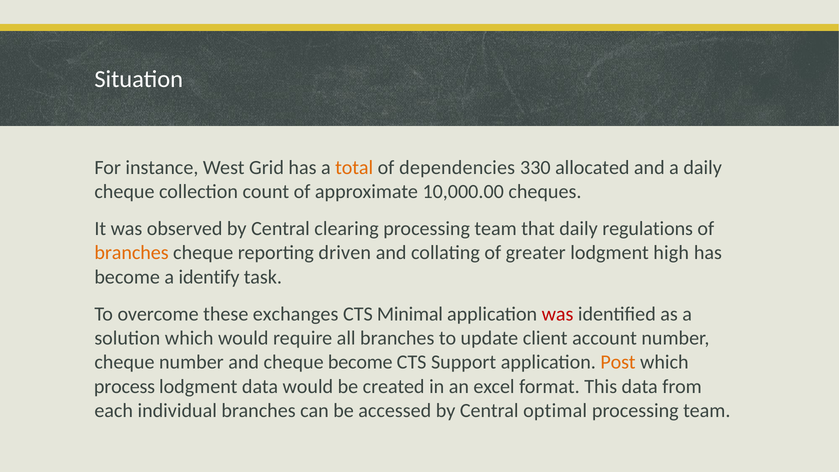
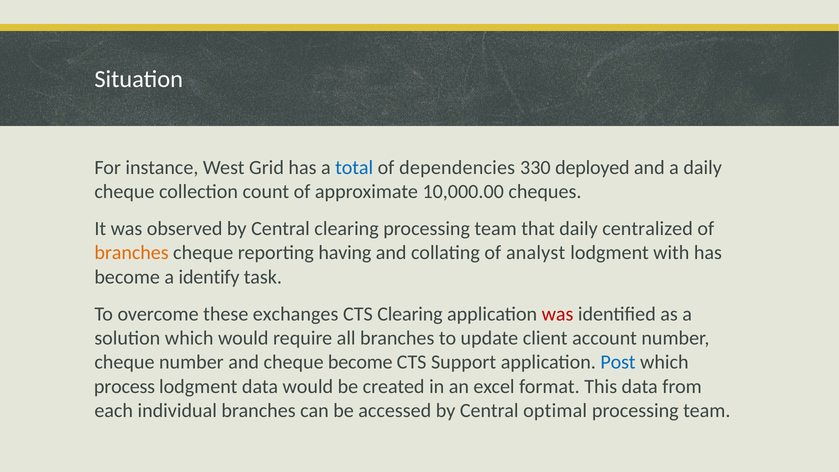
total colour: orange -> blue (354, 167)
allocated: allocated -> deployed (592, 167)
regulations: regulations -> centralized (648, 229)
driven: driven -> having (345, 253)
greater: greater -> analyst (536, 253)
high: high -> with (671, 253)
CTS Minimal: Minimal -> Clearing (410, 314)
Post colour: orange -> blue (618, 362)
